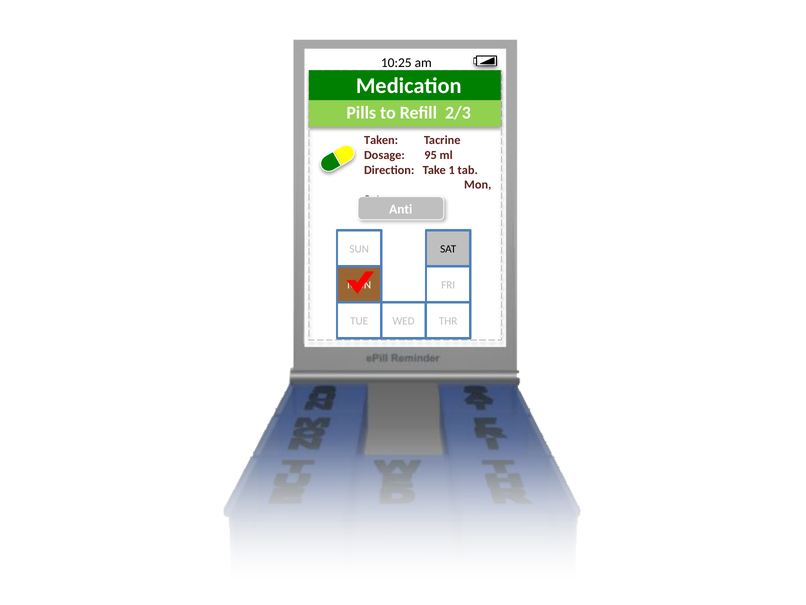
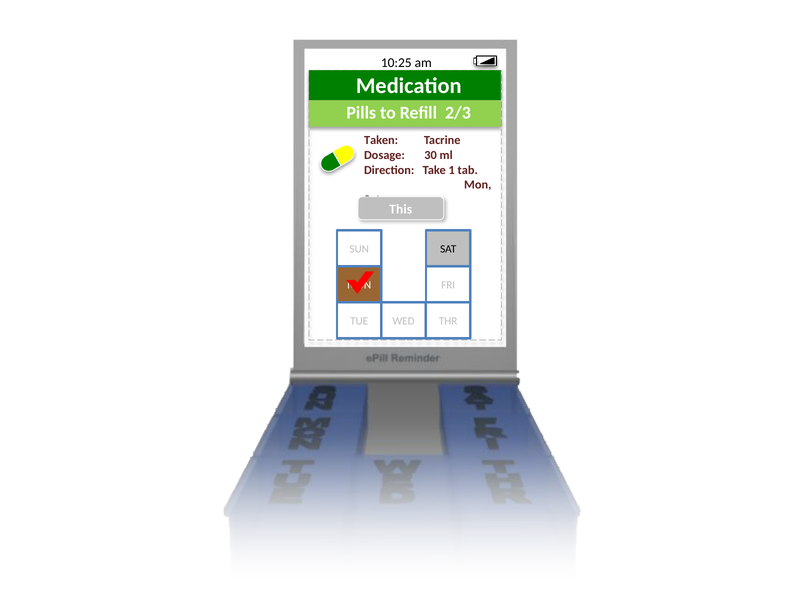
95: 95 -> 30 (431, 155)
Anti: Anti -> This (401, 209)
